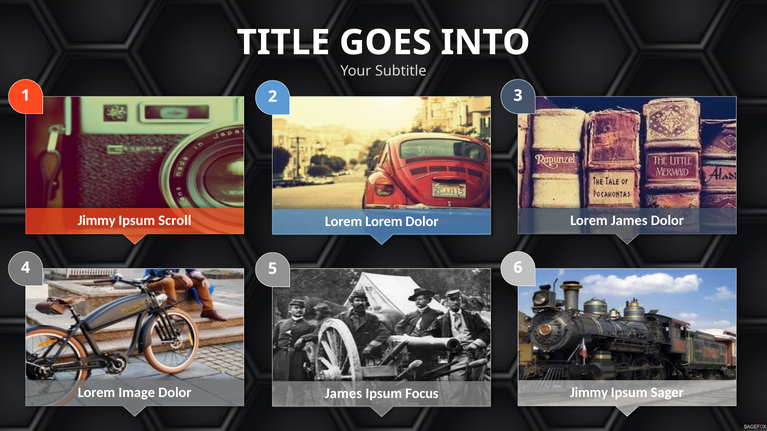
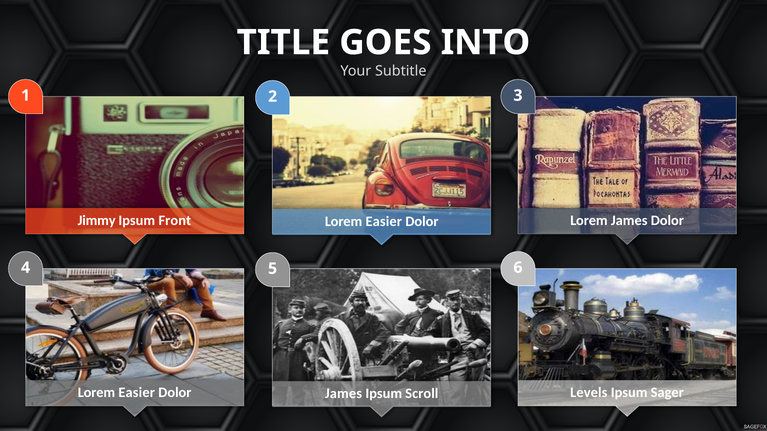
Scroll: Scroll -> Front (175, 221)
Lorem: Lorem -> Easier (384, 222)
Image: Image -> Easier (137, 393)
Jimmy: Jimmy -> Levels (589, 393)
Focus: Focus -> Scroll (422, 394)
